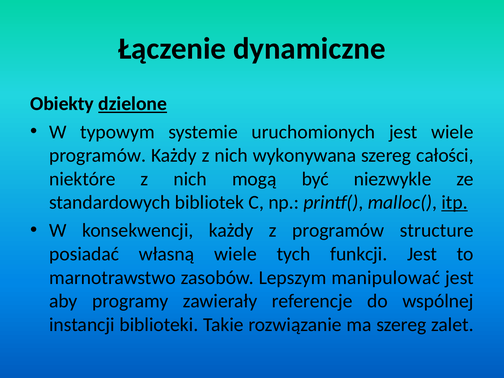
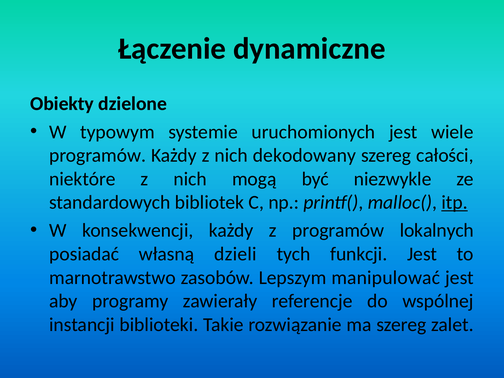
dzielone underline: present -> none (133, 104)
wykonywana: wykonywana -> dekodowany (304, 155)
structure: structure -> lokalnych (437, 230)
własną wiele: wiele -> dzieli (235, 254)
